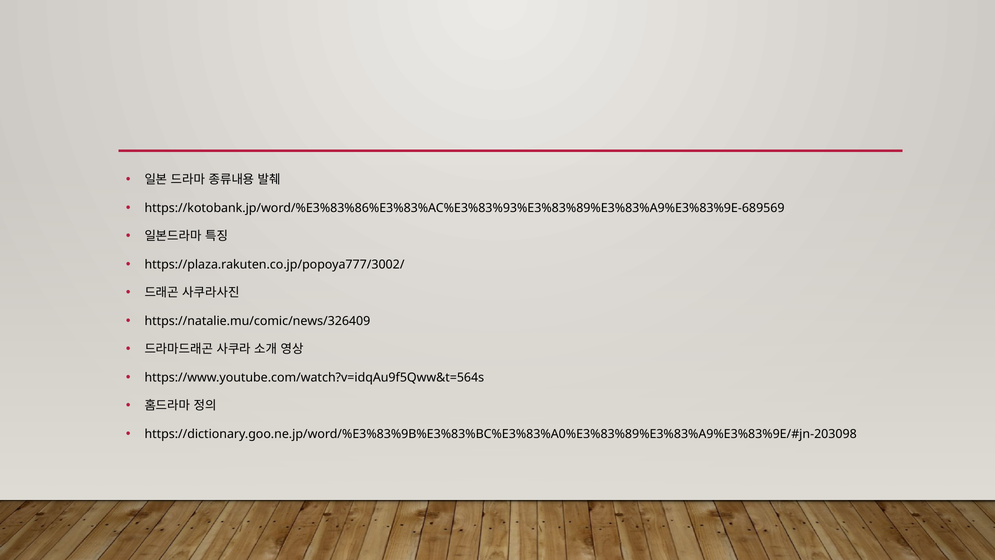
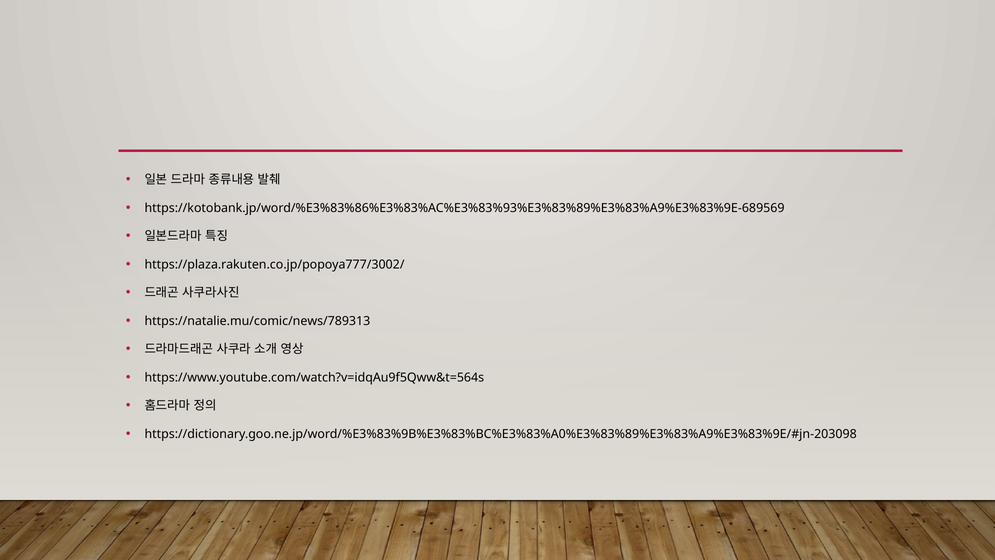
https://natalie.mu/comic/news/326409: https://natalie.mu/comic/news/326409 -> https://natalie.mu/comic/news/789313 (257, 321)
